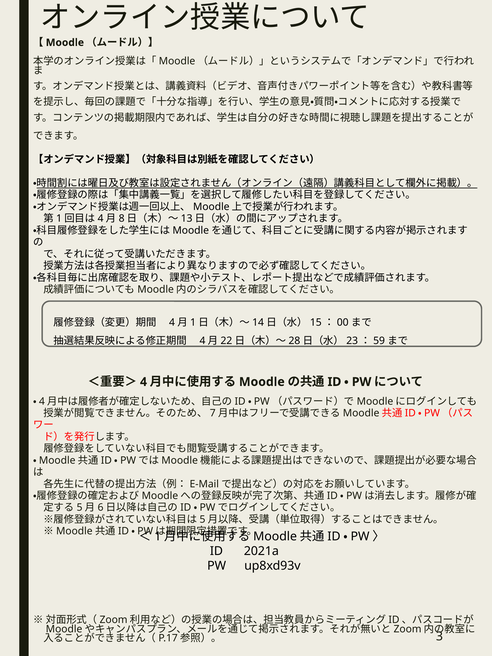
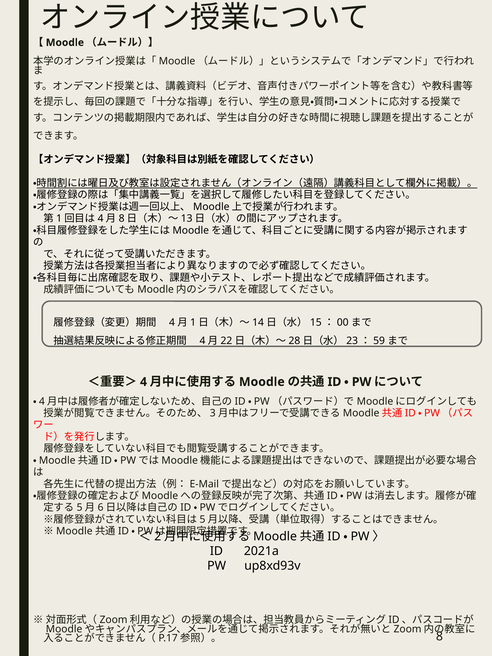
7: 7 -> 3 (213, 413)
1: 1 -> 2 (158, 536)
3: 3 -> 8 (439, 636)
